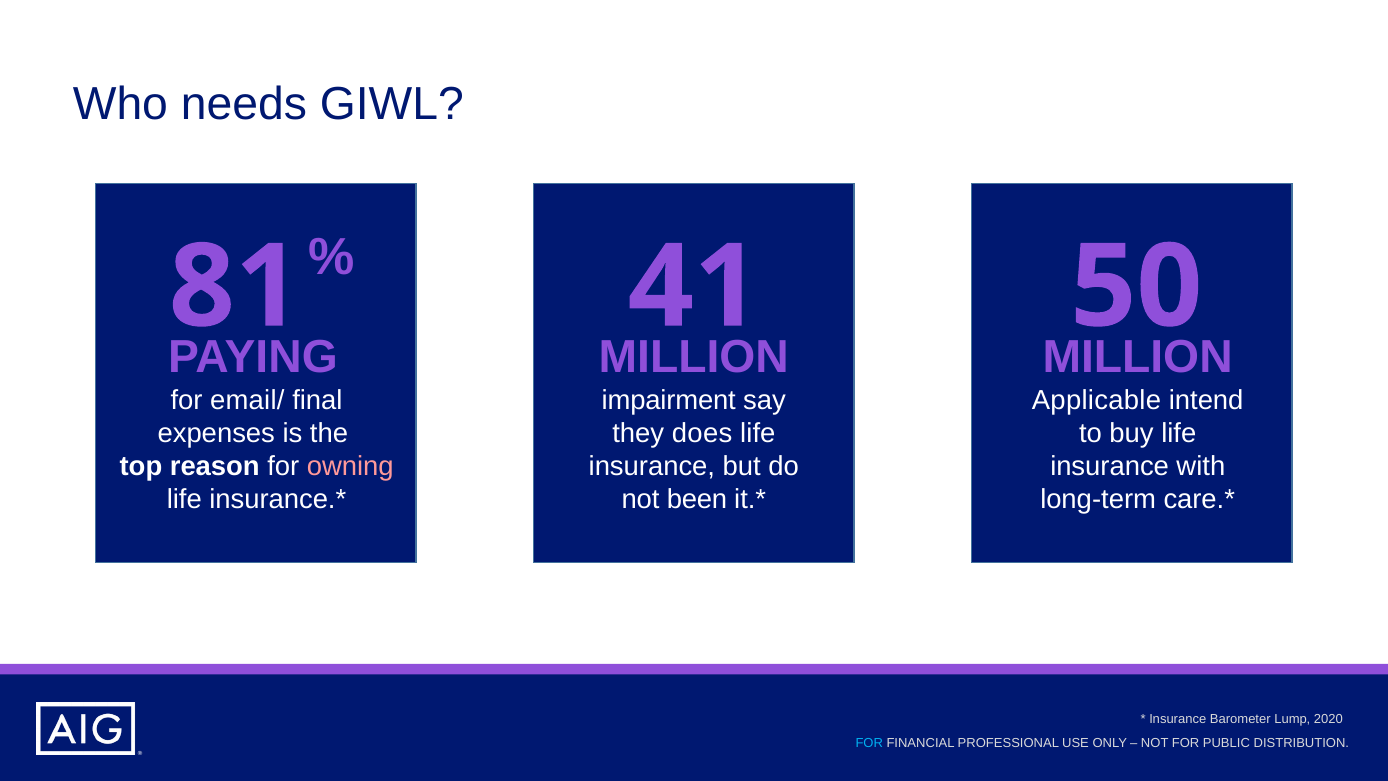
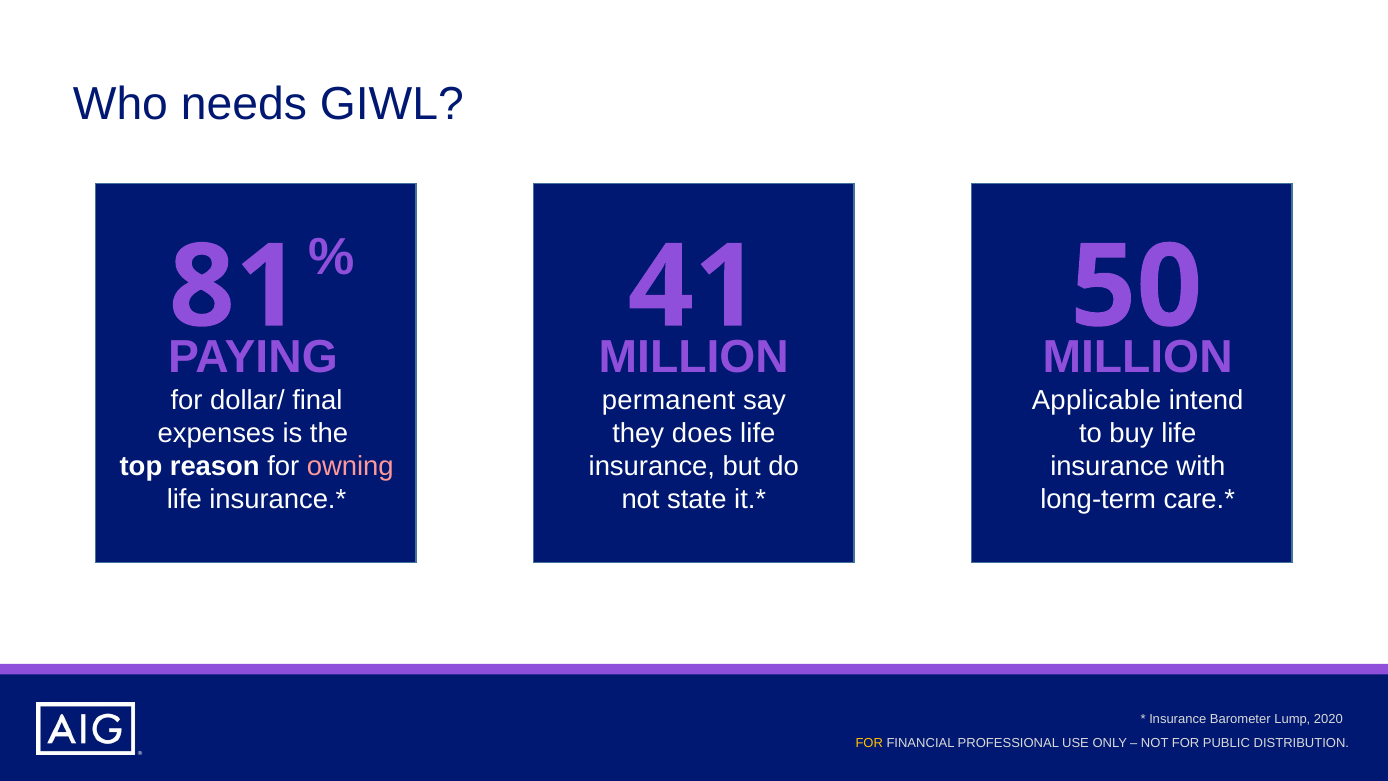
email/: email/ -> dollar/ (247, 400)
impairment: impairment -> permanent (669, 400)
been: been -> state (697, 499)
FOR colour: light blue -> yellow (869, 743)
